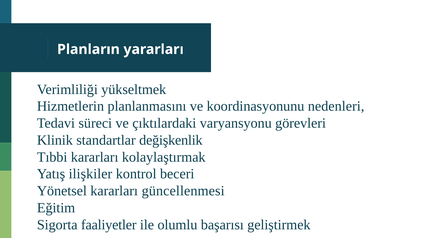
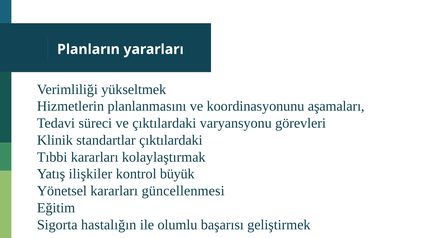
nedenleri: nedenleri -> aşamaları (336, 106)
standartlar değişkenlik: değişkenlik -> çıktılardaki (171, 140)
beceri: beceri -> büyük (177, 174)
faaliyetler: faaliyetler -> hastalığın (109, 224)
